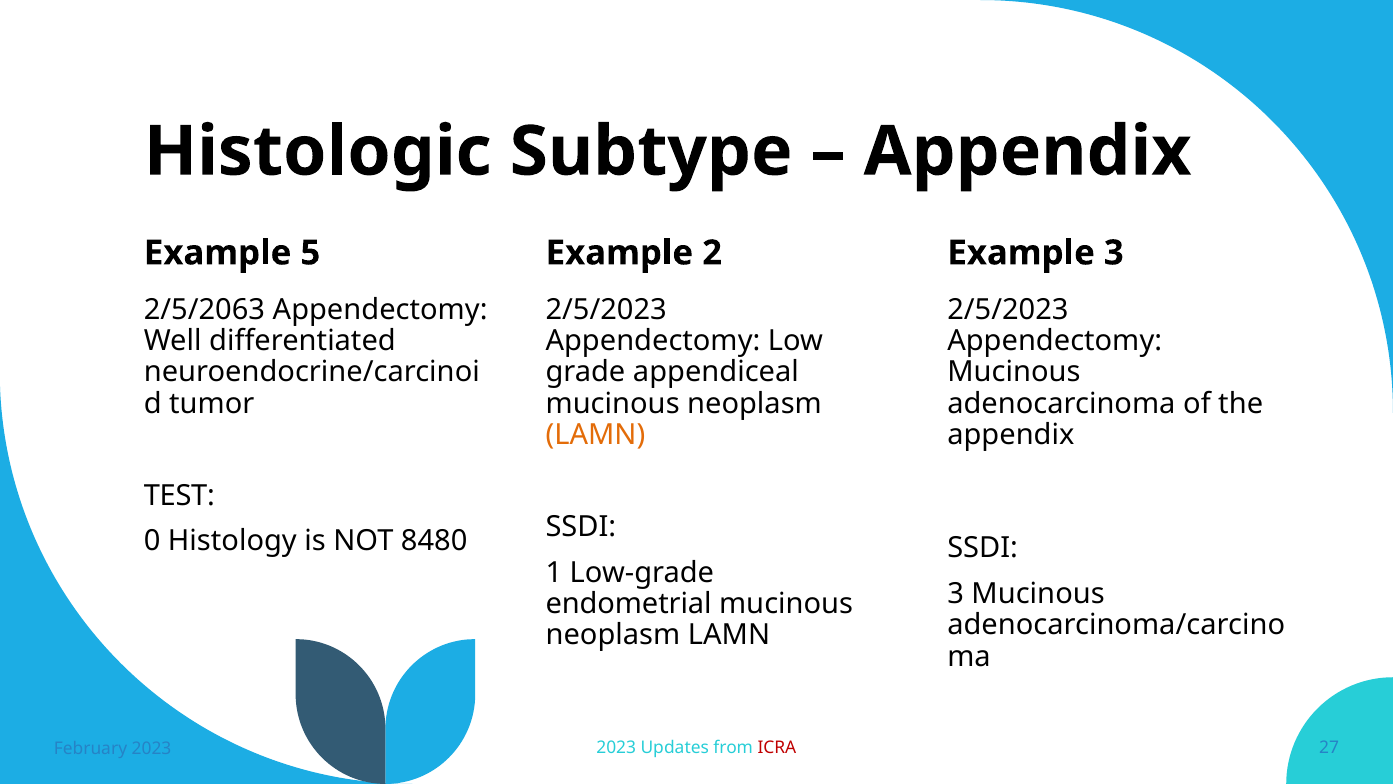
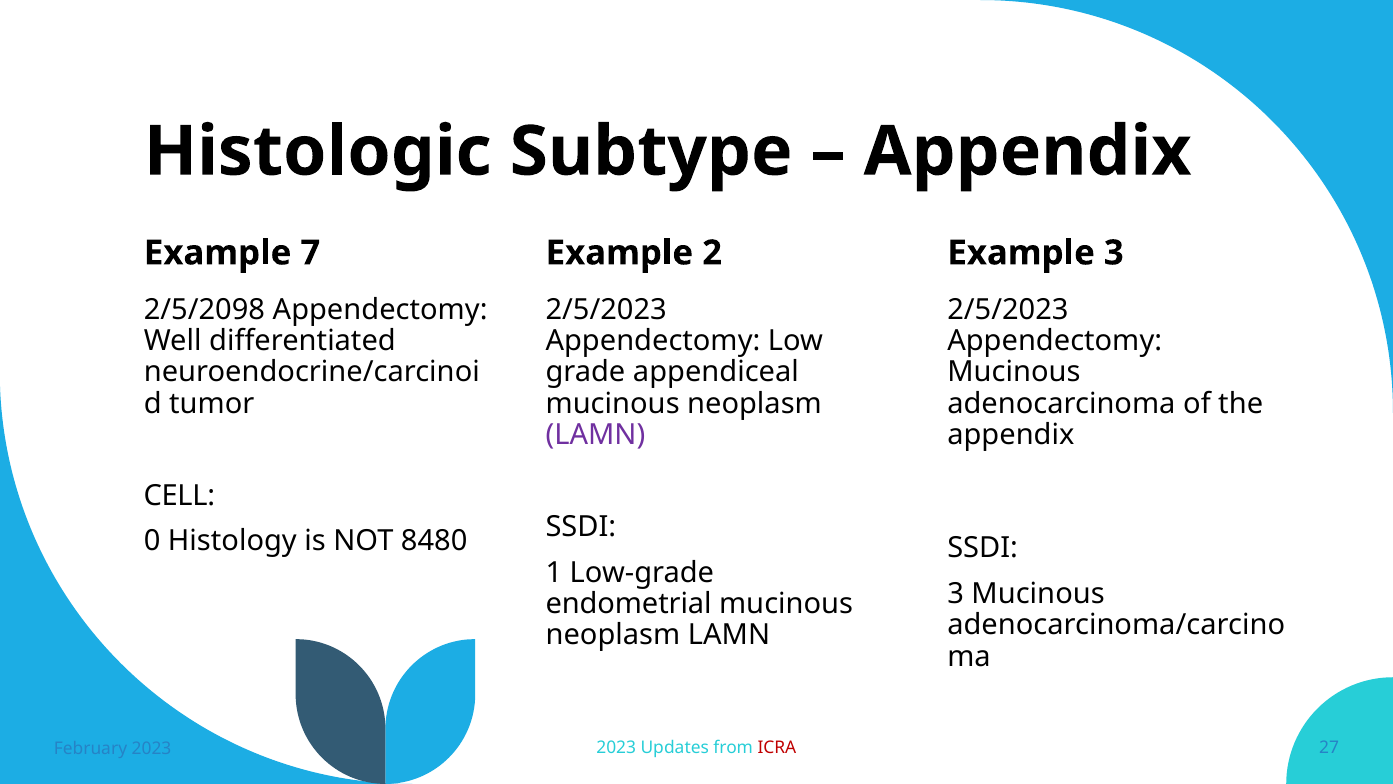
5: 5 -> 7 (310, 253)
2/5/2063: 2/5/2063 -> 2/5/2098 (204, 309)
LAMN colour: orange -> purple (595, 435)
TEST: TEST -> CELL (179, 495)
